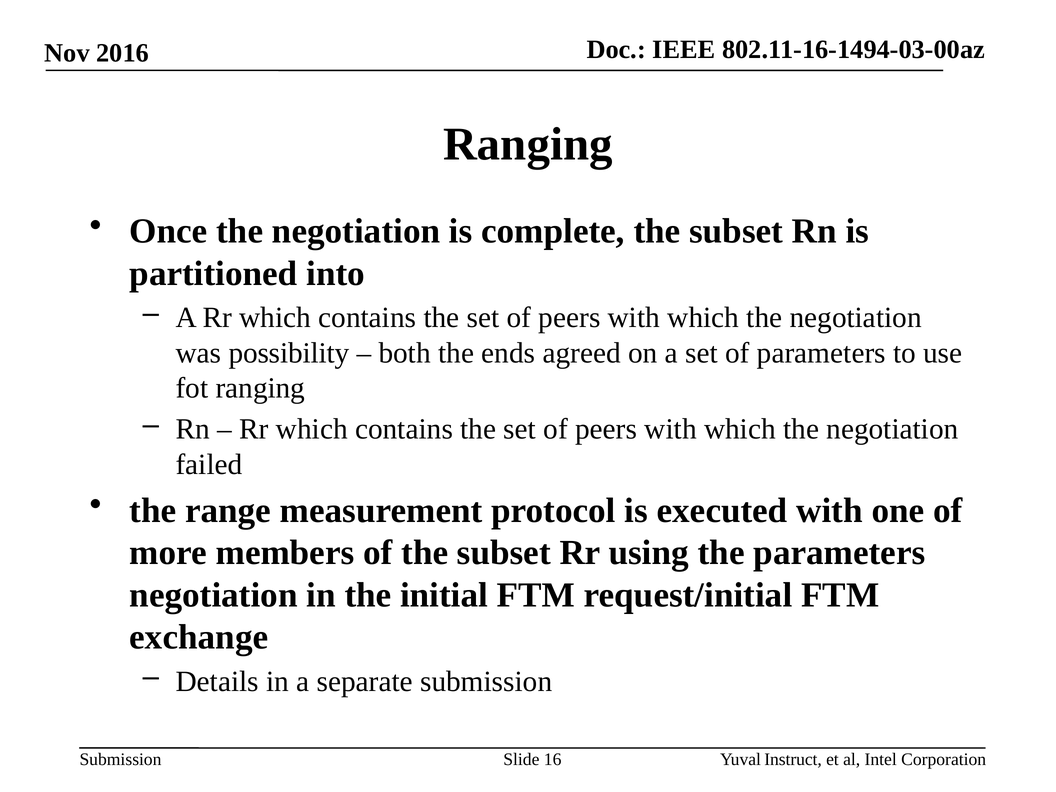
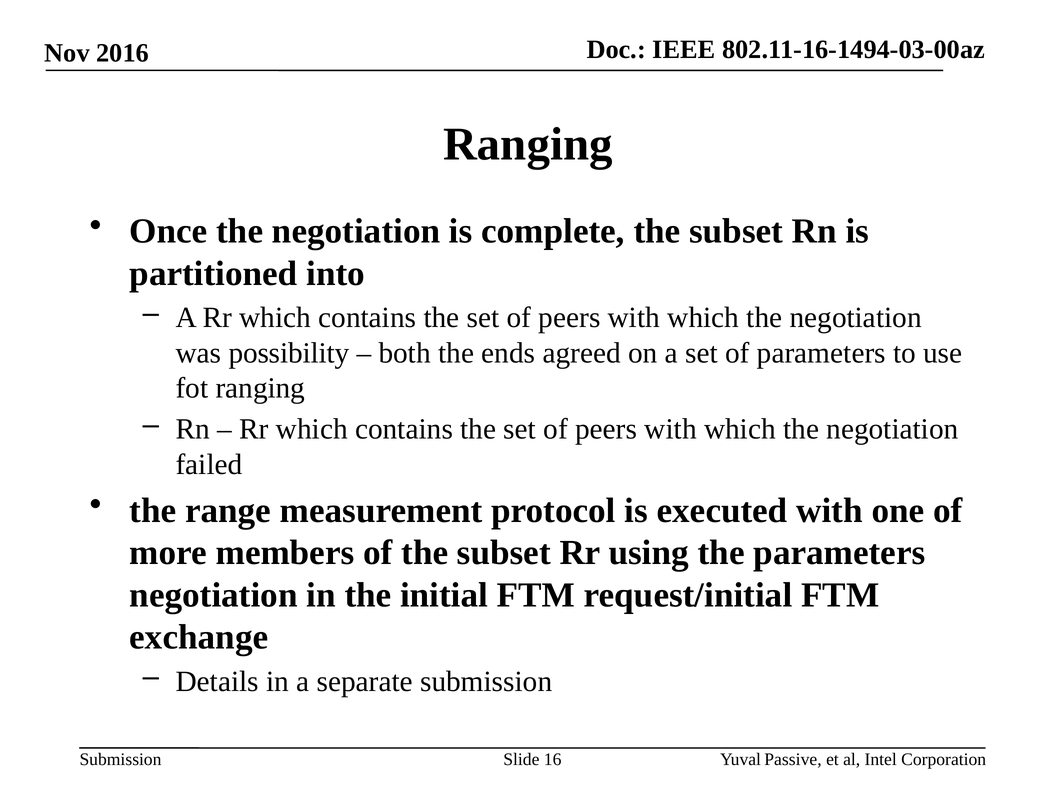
Instruct: Instruct -> Passive (793, 760)
